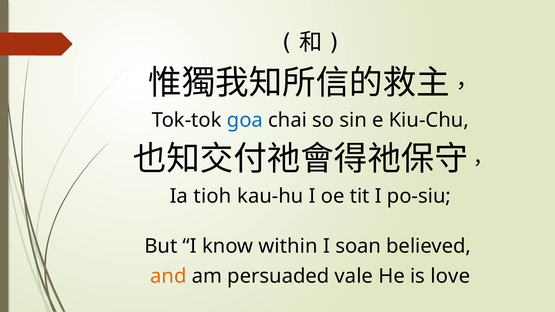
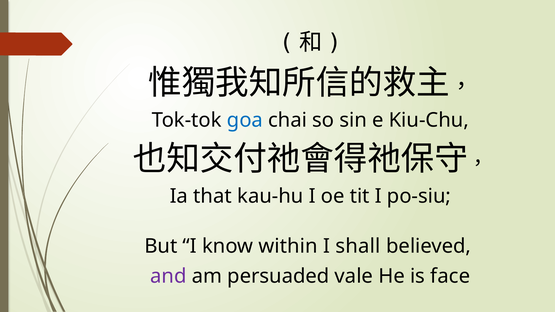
tioh: tioh -> that (213, 196)
soan: soan -> shall (358, 246)
and colour: orange -> purple (168, 276)
love: love -> face (450, 276)
